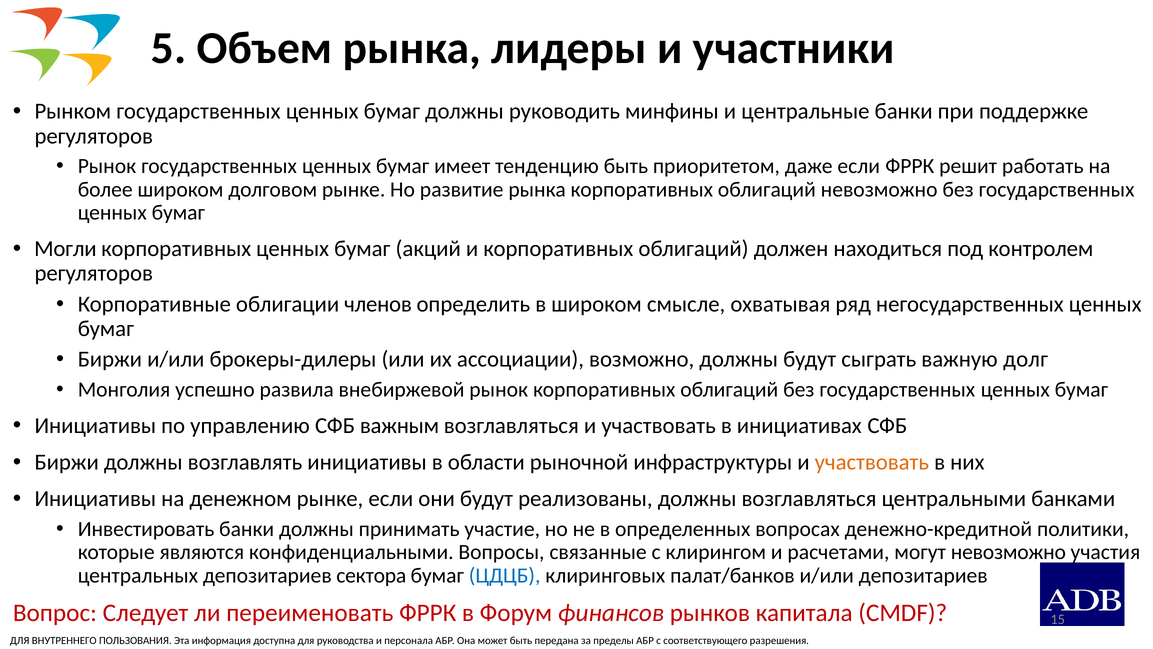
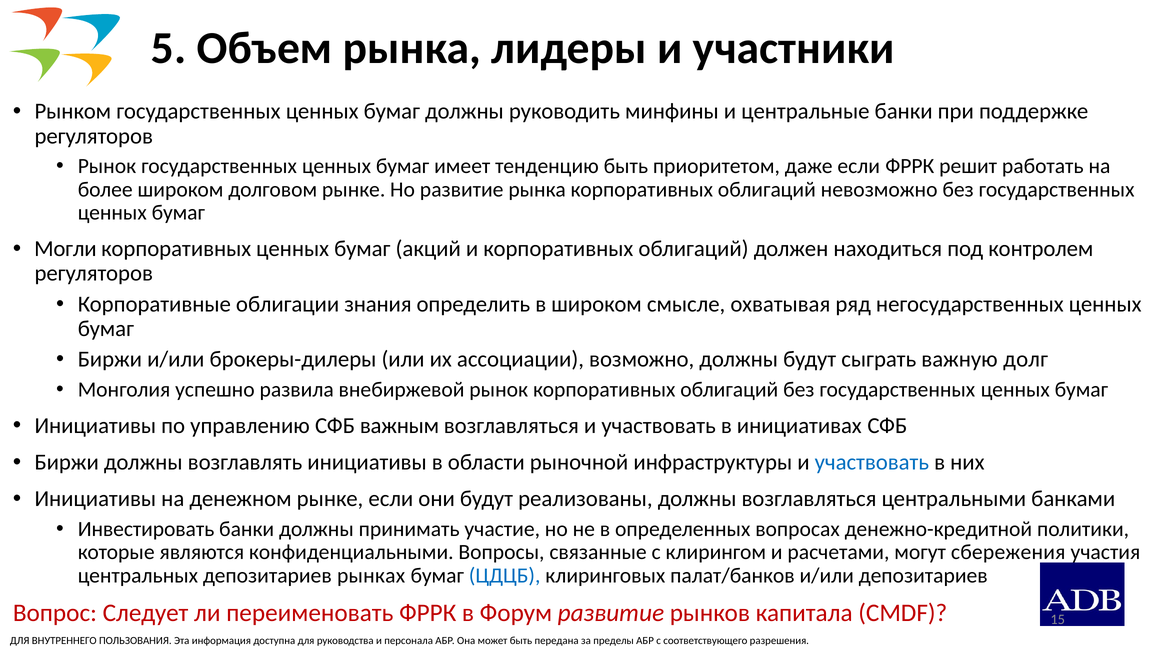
членов: членов -> знания (378, 304)
участвовать colour: orange -> blue (872, 462)
могут невозможно: невозможно -> сбережения (1008, 552)
сектора: сектора -> рынках (371, 575)
Форум финансов: финансов -> развитие (611, 613)
